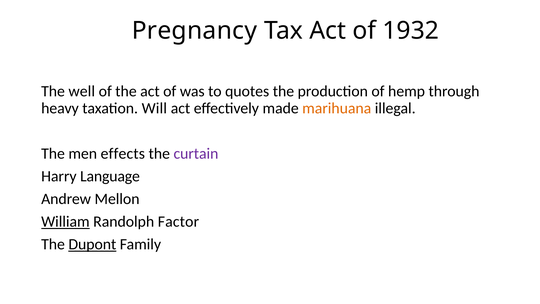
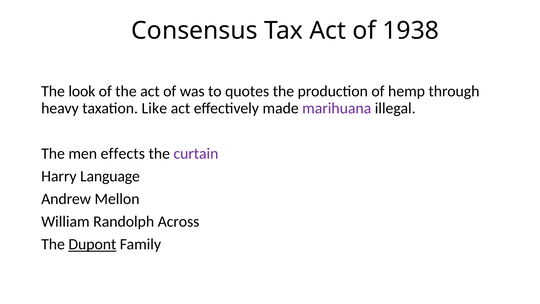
Pregnancy: Pregnancy -> Consensus (195, 31)
1932: 1932 -> 1938 (411, 31)
well: well -> look (82, 91)
Will: Will -> Like (154, 108)
marihuana colour: orange -> purple (337, 108)
William underline: present -> none (65, 222)
Factor: Factor -> Across (179, 222)
